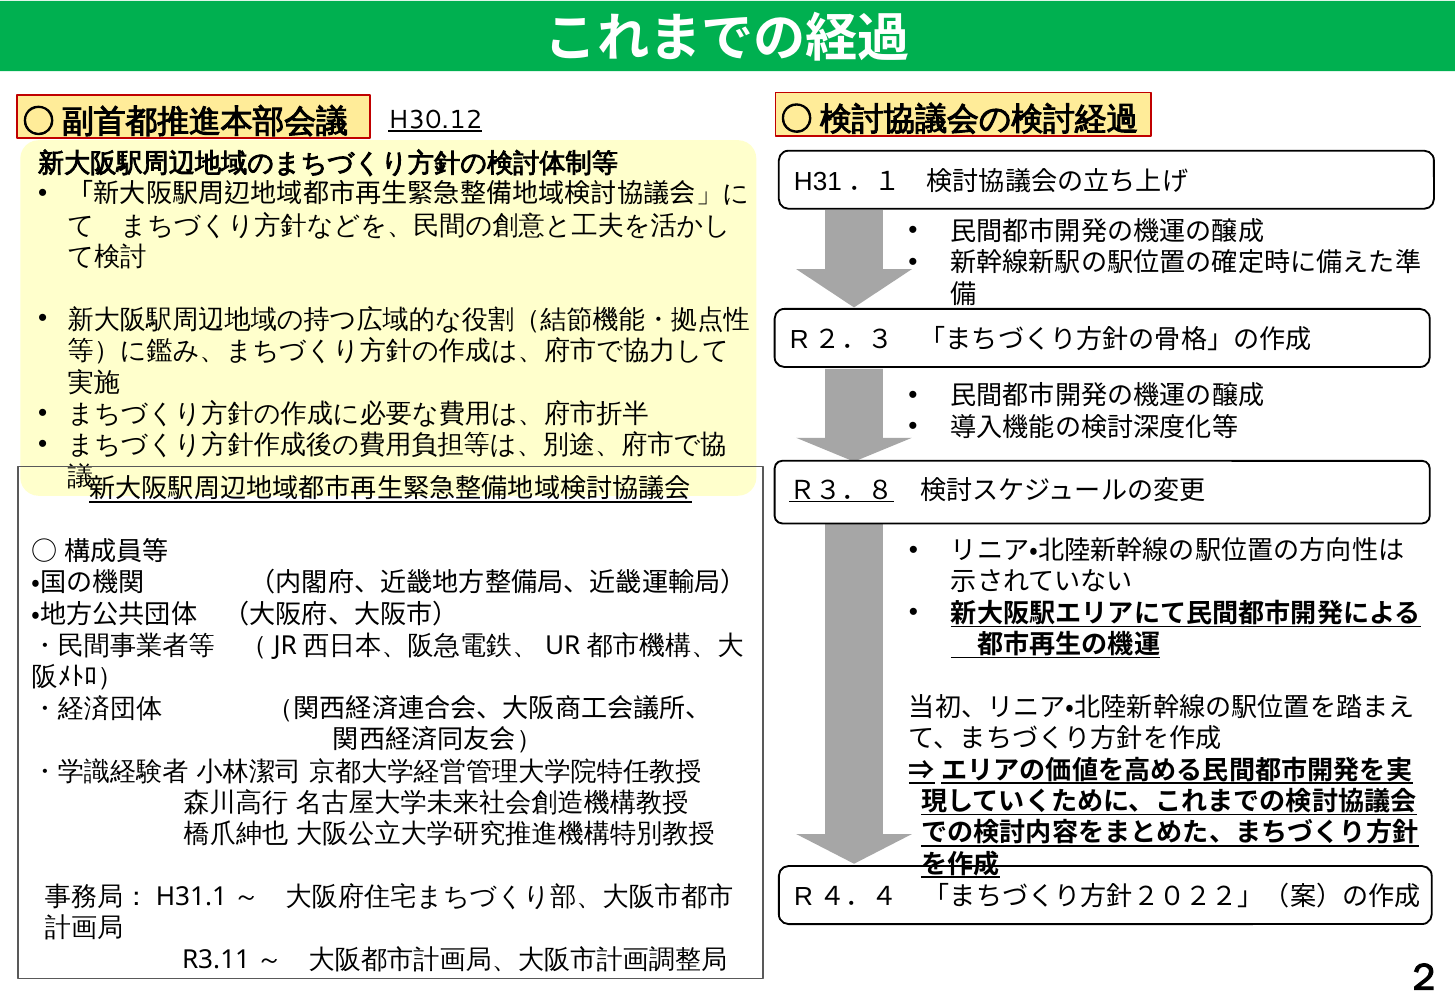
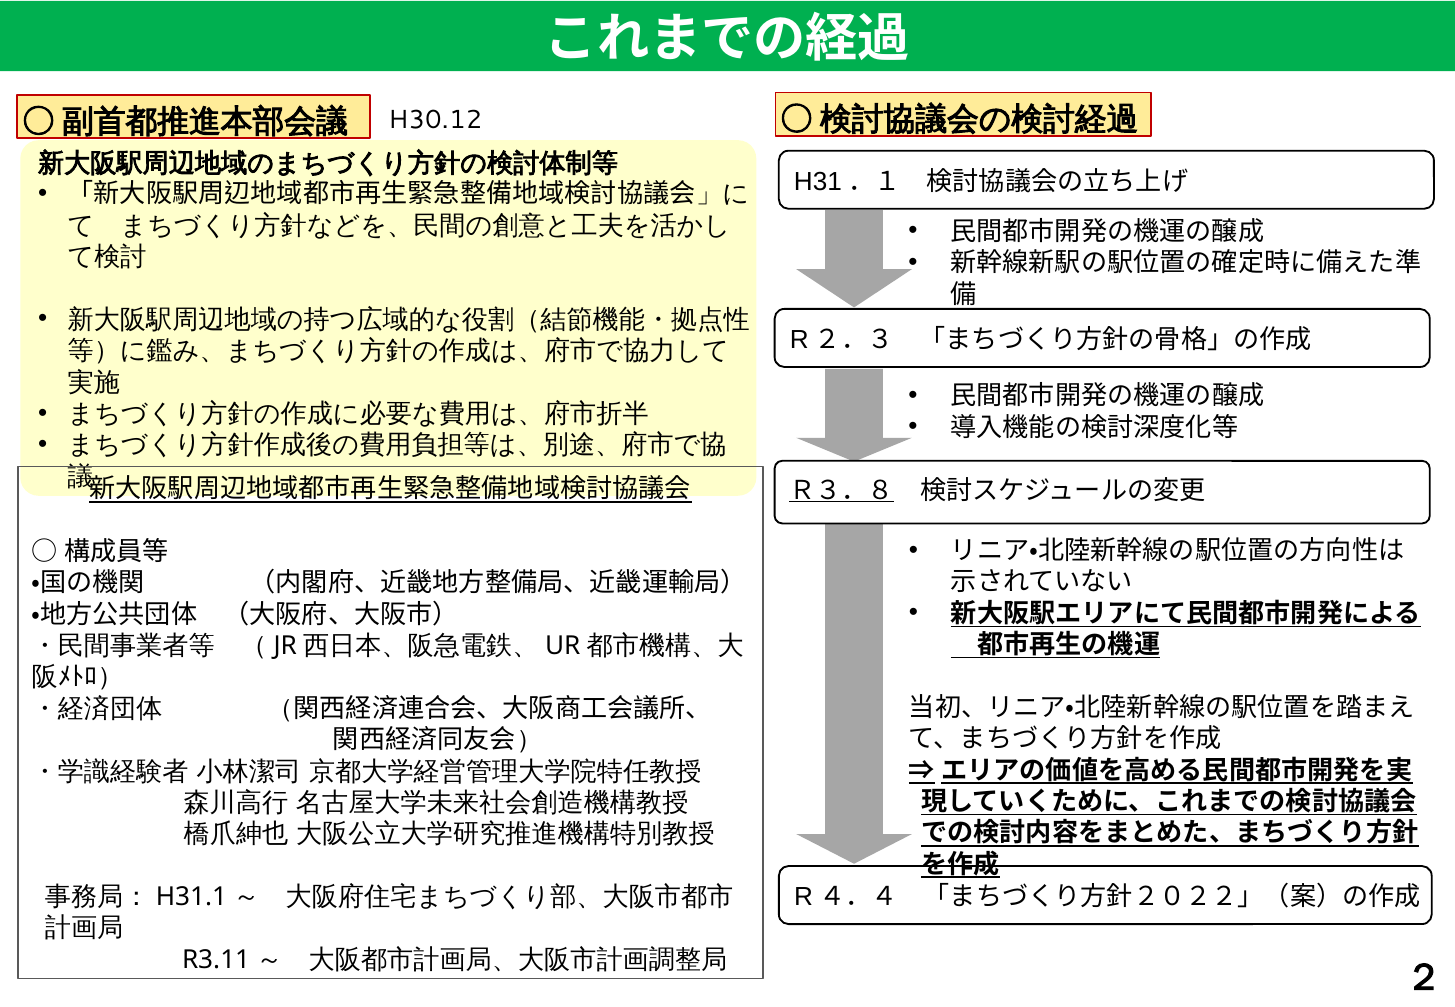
H30.12 underline: present -> none (435, 120)
